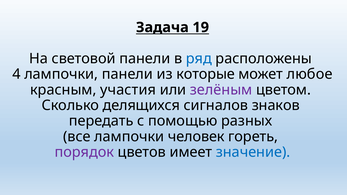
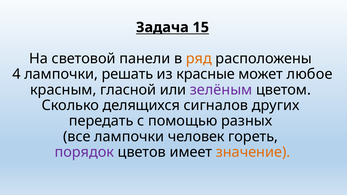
19: 19 -> 15 (201, 27)
ряд colour: blue -> orange (199, 59)
лампочки панели: панели -> решать (127, 74)
которые: которые -> красные (206, 74)
участия: участия -> гласной (128, 90)
знаков: знаков -> других (276, 105)
значение colour: blue -> orange (253, 152)
